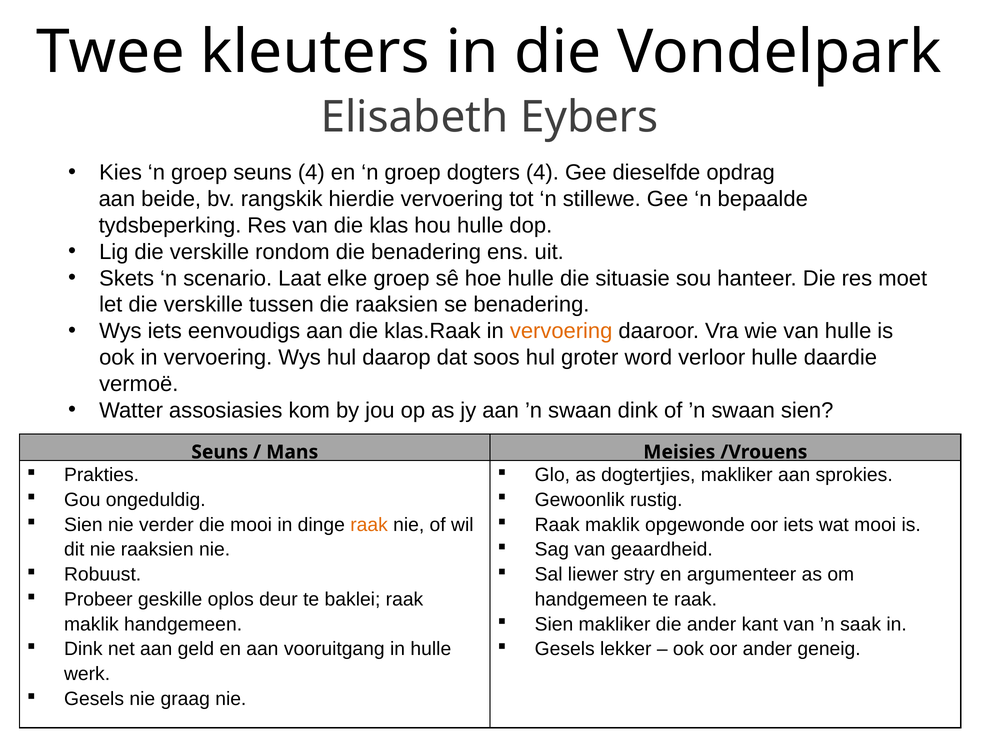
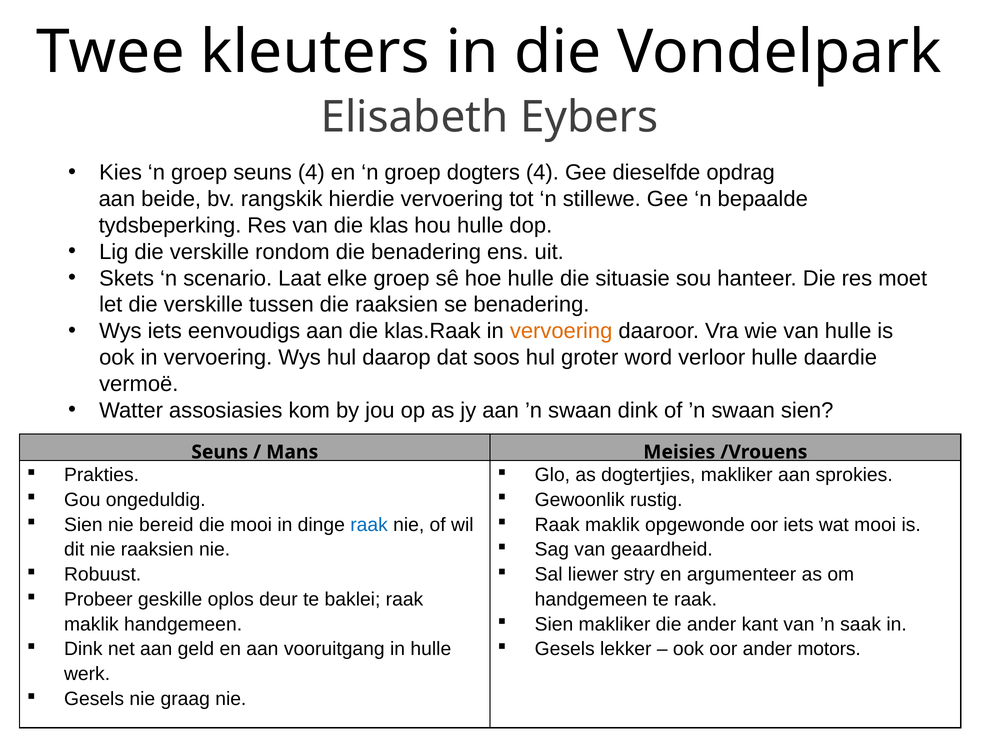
verder: verder -> bereid (166, 525)
raak colour: orange -> blue (369, 525)
geneig: geneig -> motors (829, 649)
